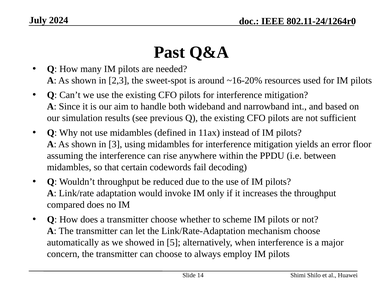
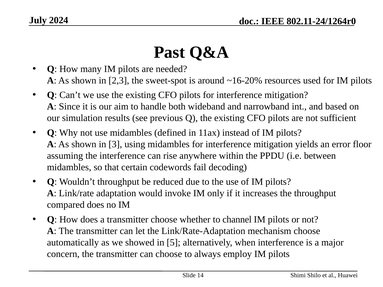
scheme: scheme -> channel (237, 220)
